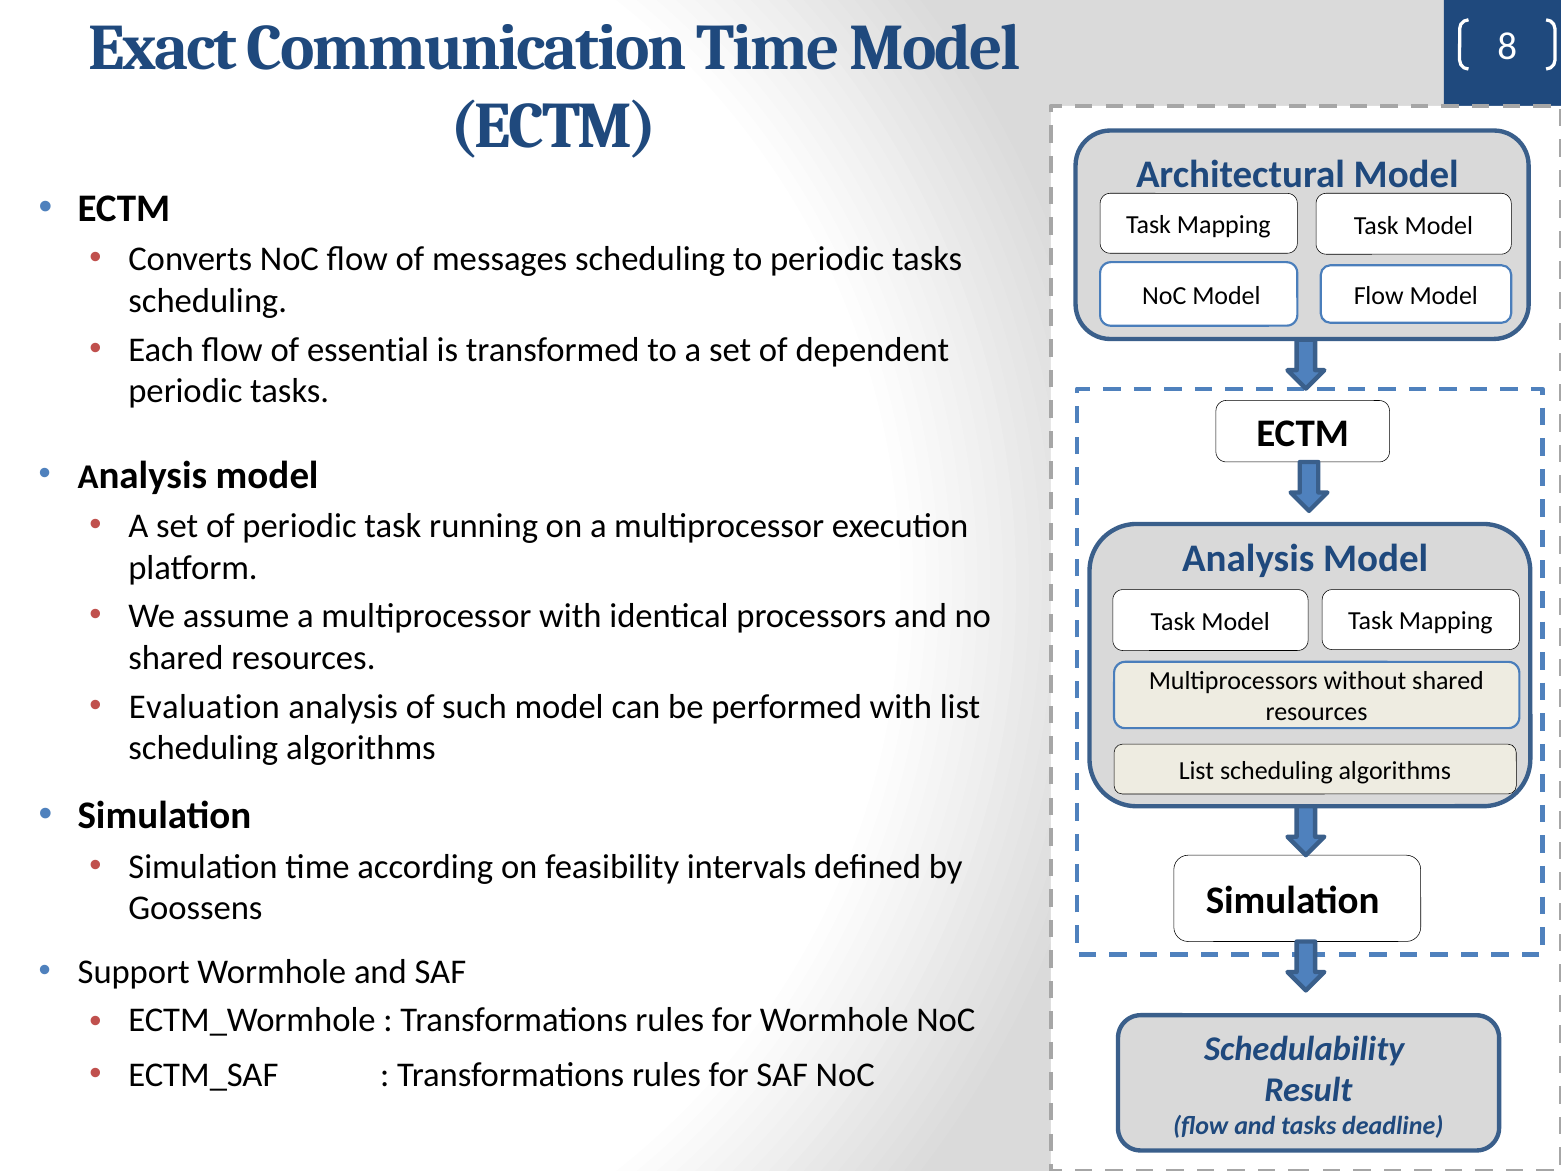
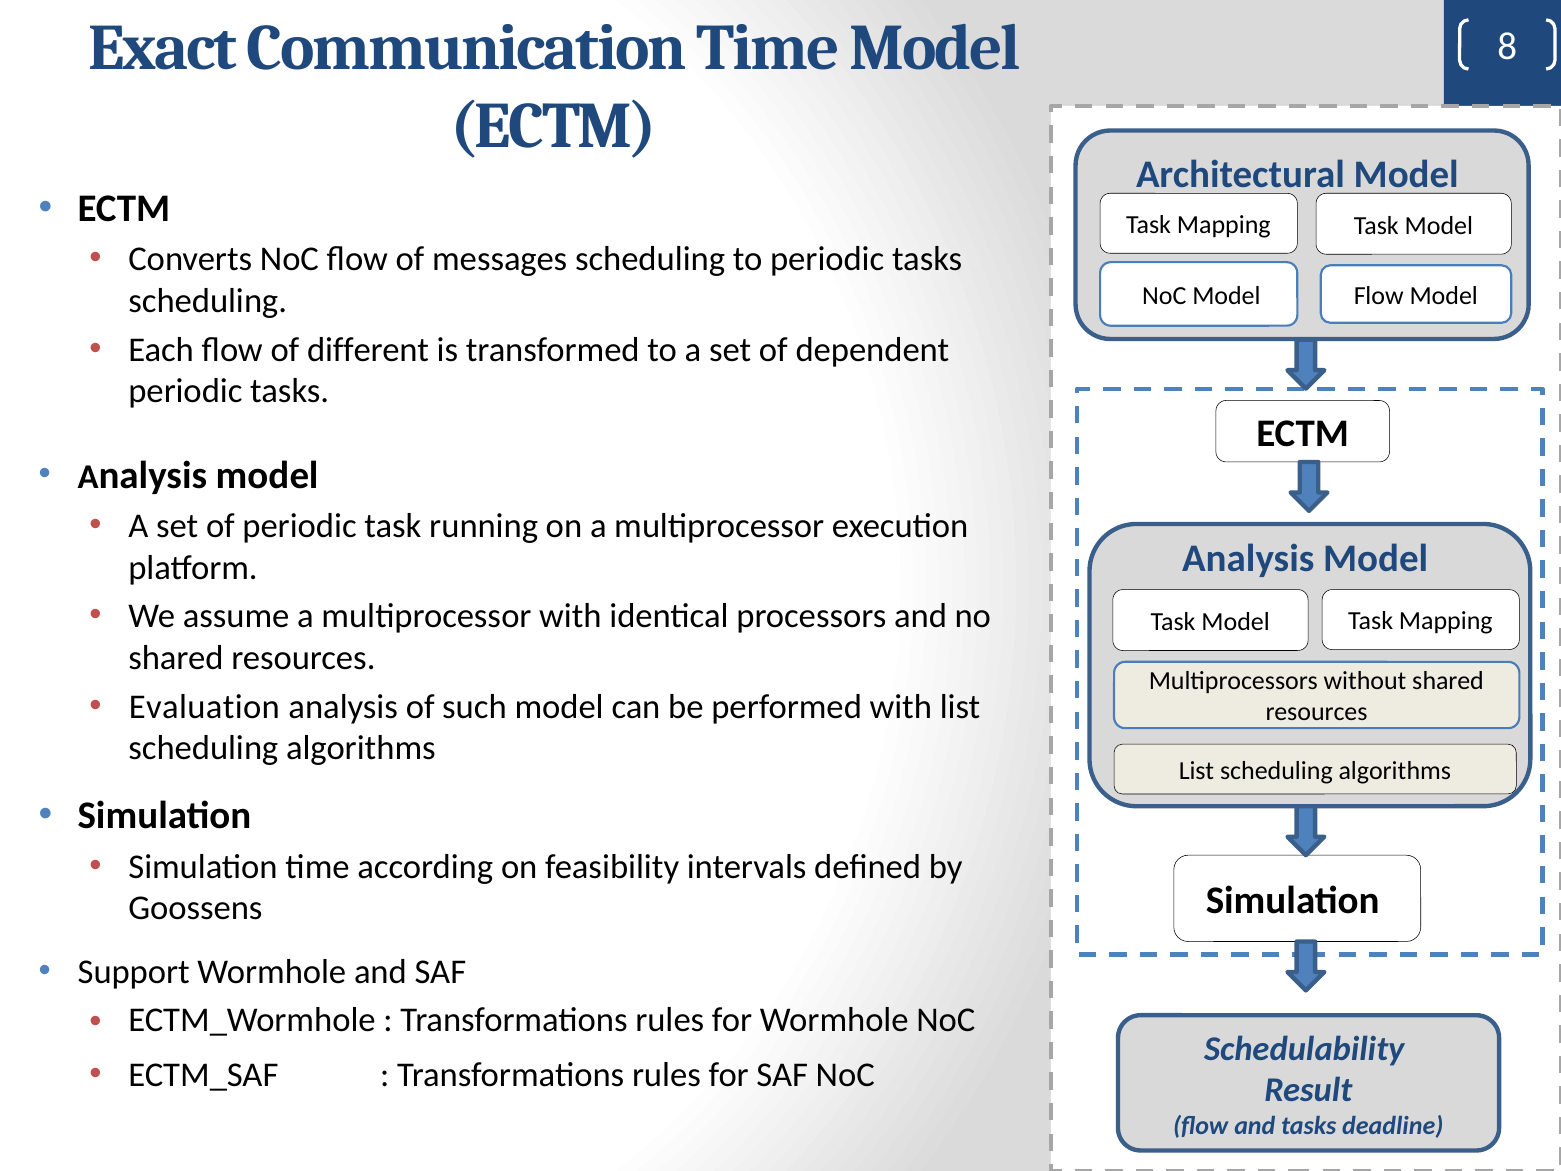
essential: essential -> different (368, 350)
